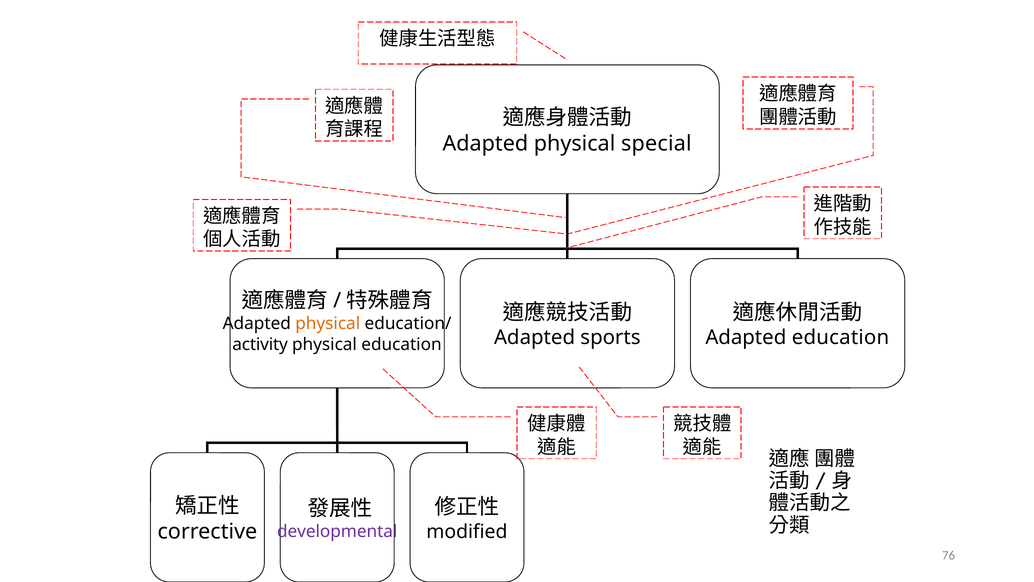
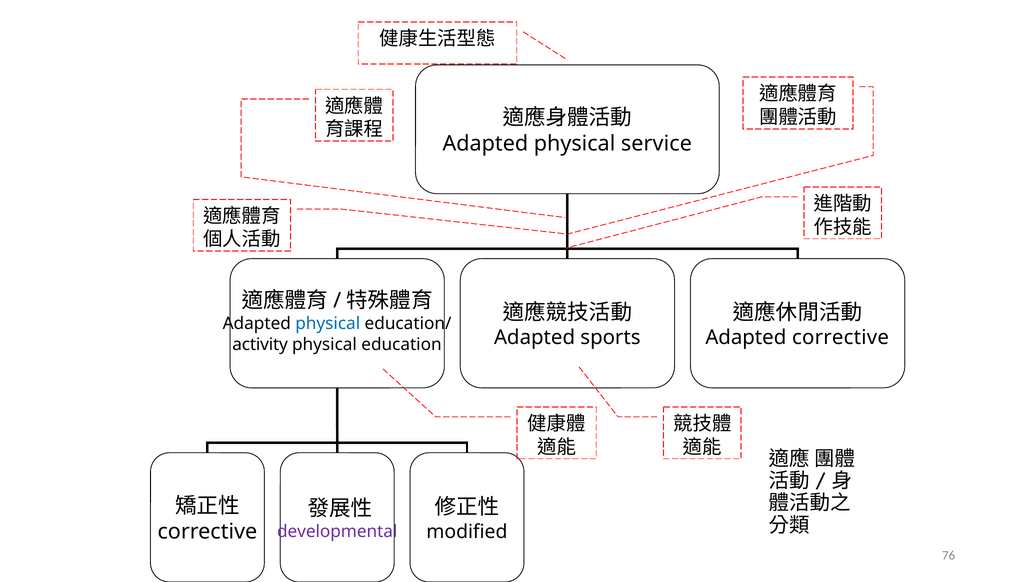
special: special -> service (656, 144)
physical colour: orange -> blue (328, 324)
Adapted education: education -> corrective (841, 337)
